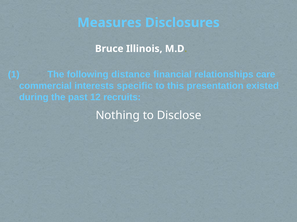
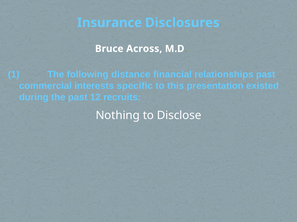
Measures: Measures -> Insurance (109, 23)
Illinois: Illinois -> Across (144, 49)
relationships care: care -> past (266, 75)
